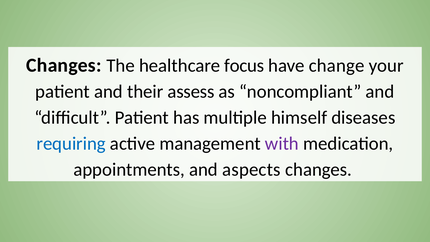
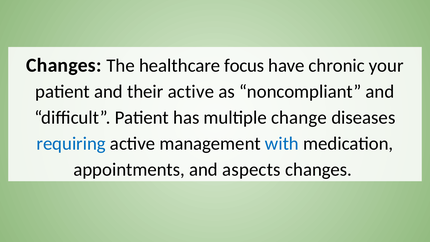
change: change -> chronic (337, 66)
their assess: assess -> active (191, 92)
himself: himself -> change (299, 118)
with colour: purple -> blue (282, 144)
